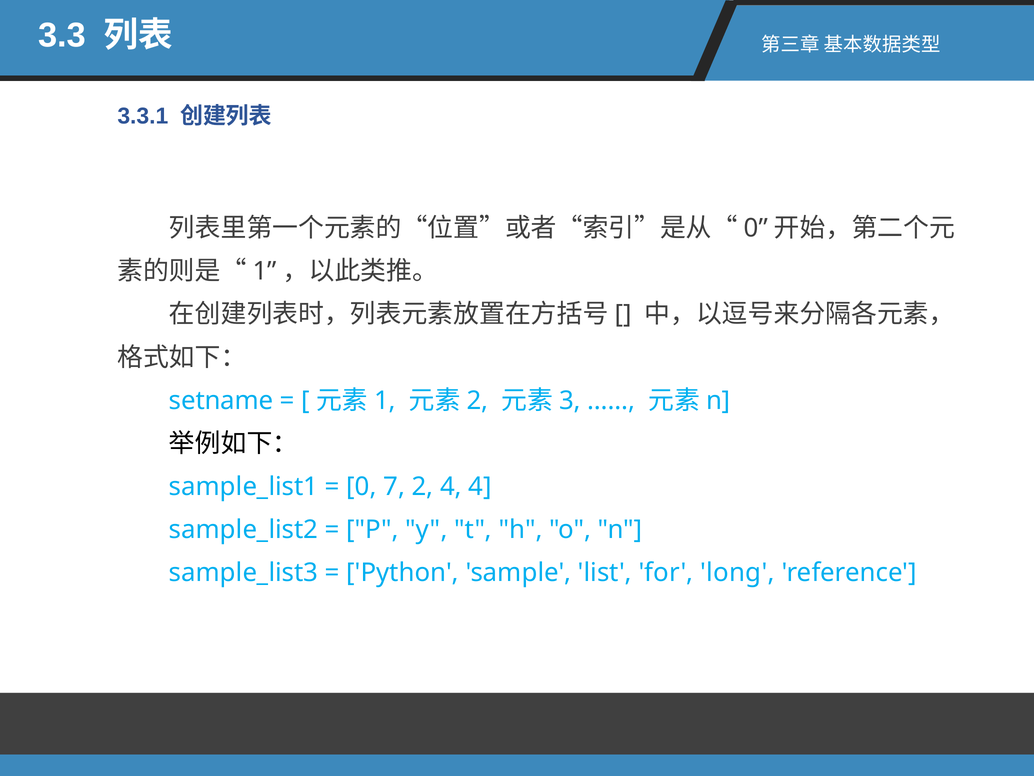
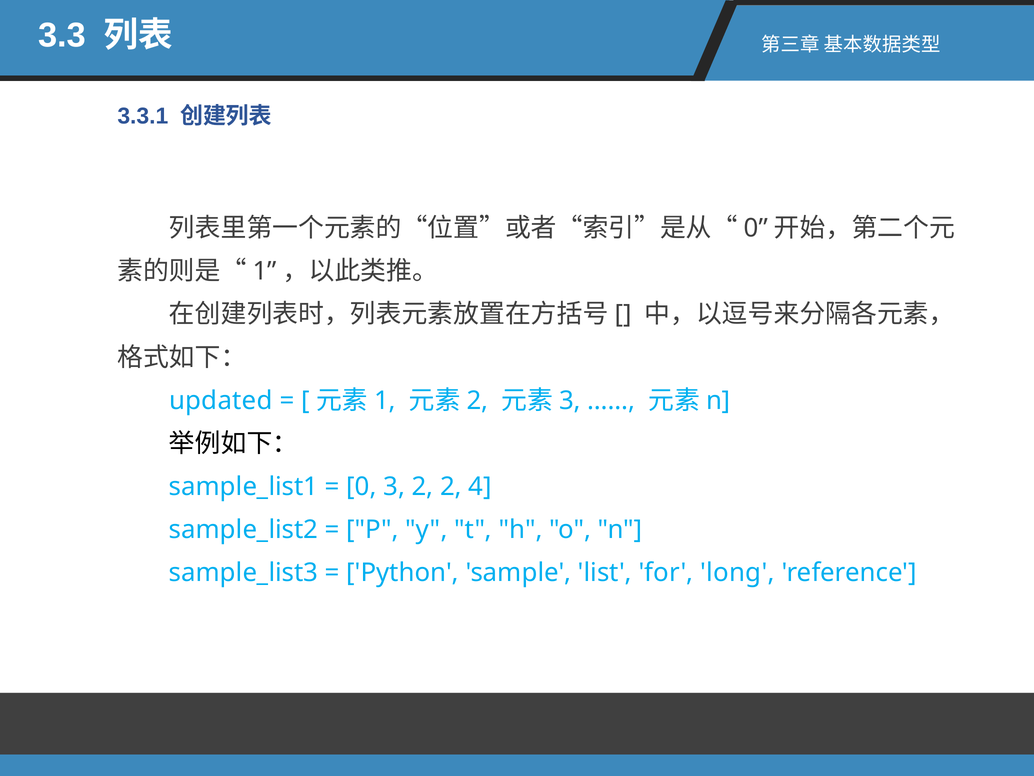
setname: setname -> updated (221, 400)
7: 7 -> 3 (394, 486)
2 4: 4 -> 2 (451, 486)
